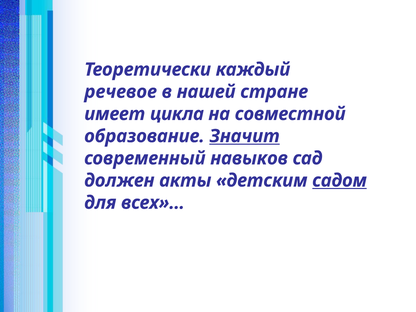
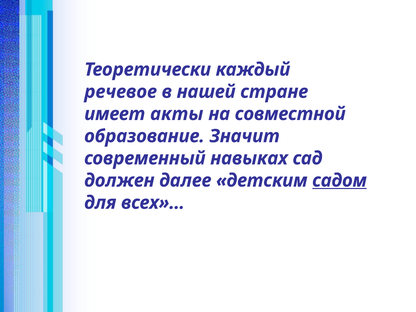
цикла: цикла -> акты (177, 114)
Значит underline: present -> none (245, 136)
навыков: навыков -> навыках (249, 158)
акты: акты -> далее (185, 181)
